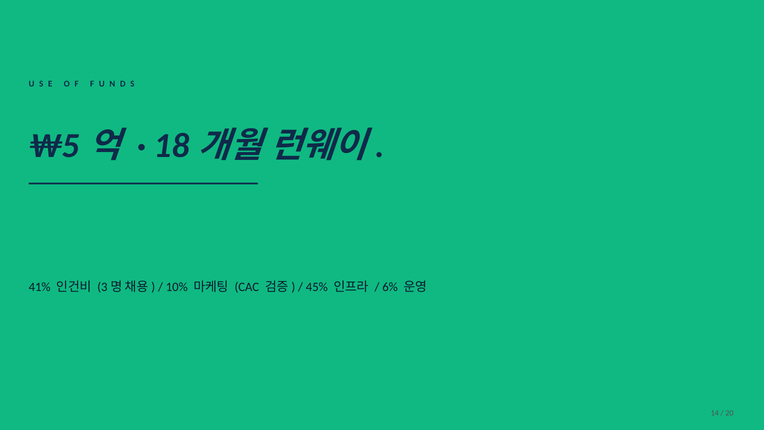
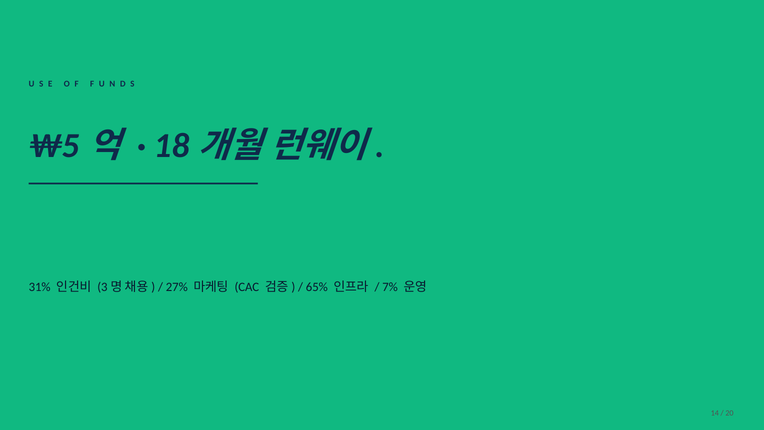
41%: 41% -> 31% (40, 287)
10%: 10% -> 27% (177, 287)
45%: 45% -> 65% (317, 287)
6%: 6% -> 7% (390, 287)
